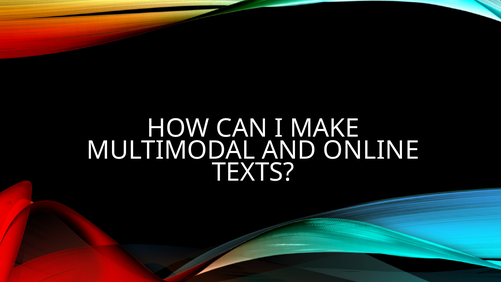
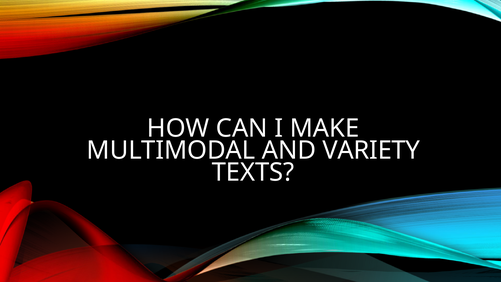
ONLINE: ONLINE -> VARIETY (371, 150)
